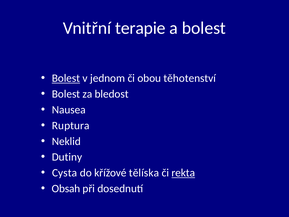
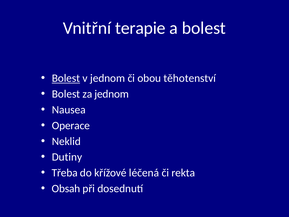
za bledost: bledost -> jednom (112, 94)
Ruptura: Ruptura -> Operace (71, 125)
Cysta: Cysta -> Třeba (65, 173)
tělíska: tělíska -> léčená (144, 173)
rekta underline: present -> none (183, 173)
